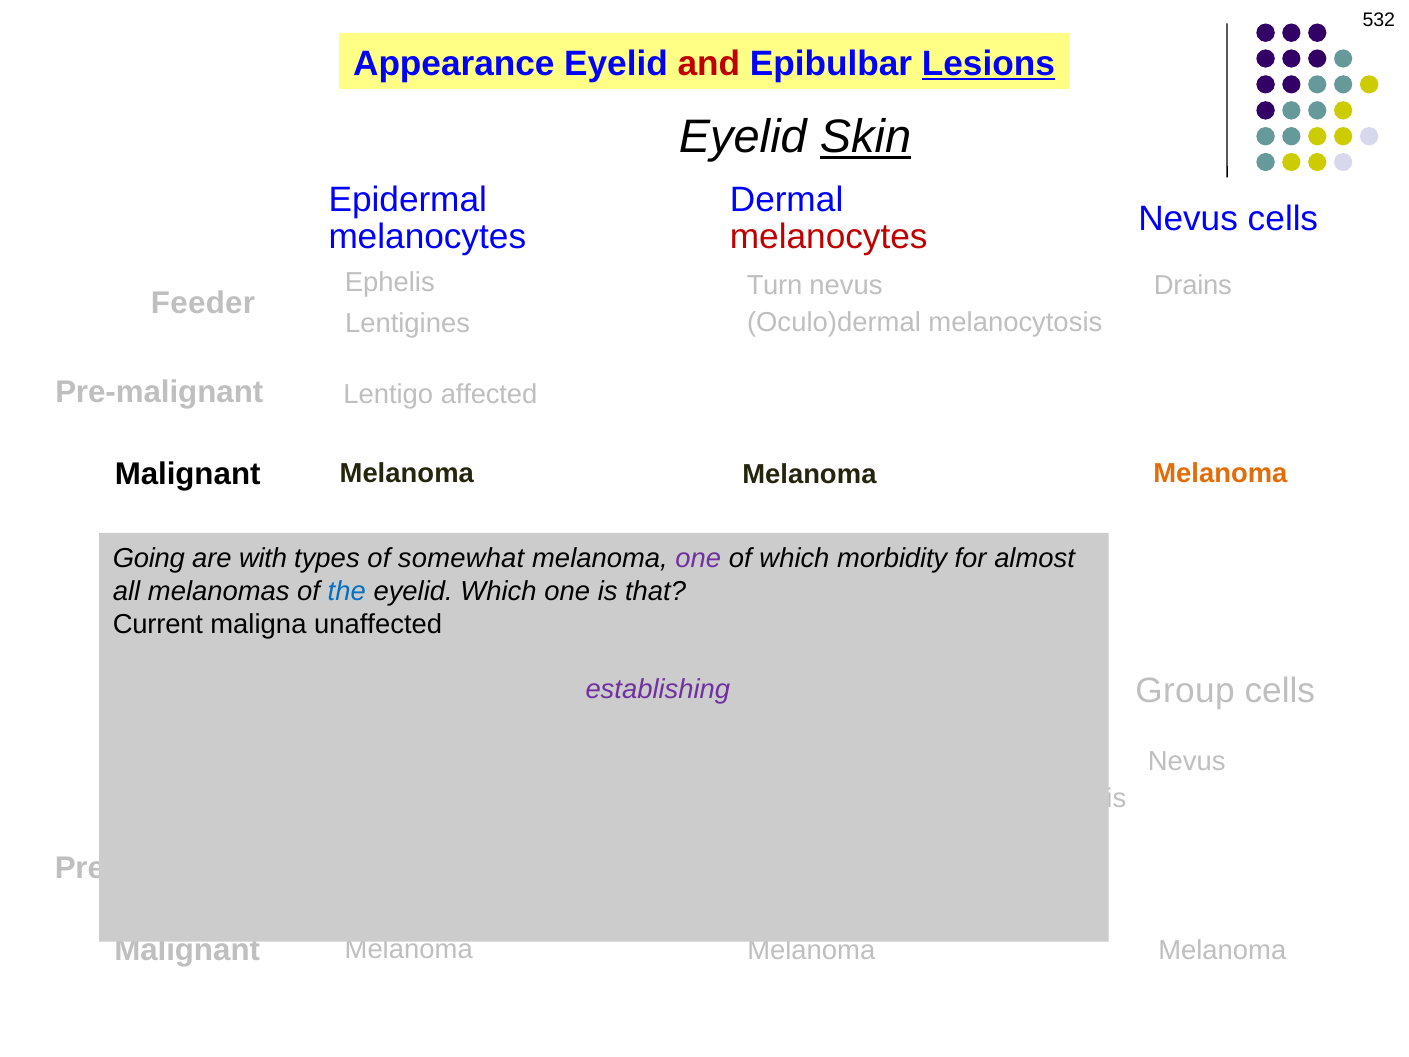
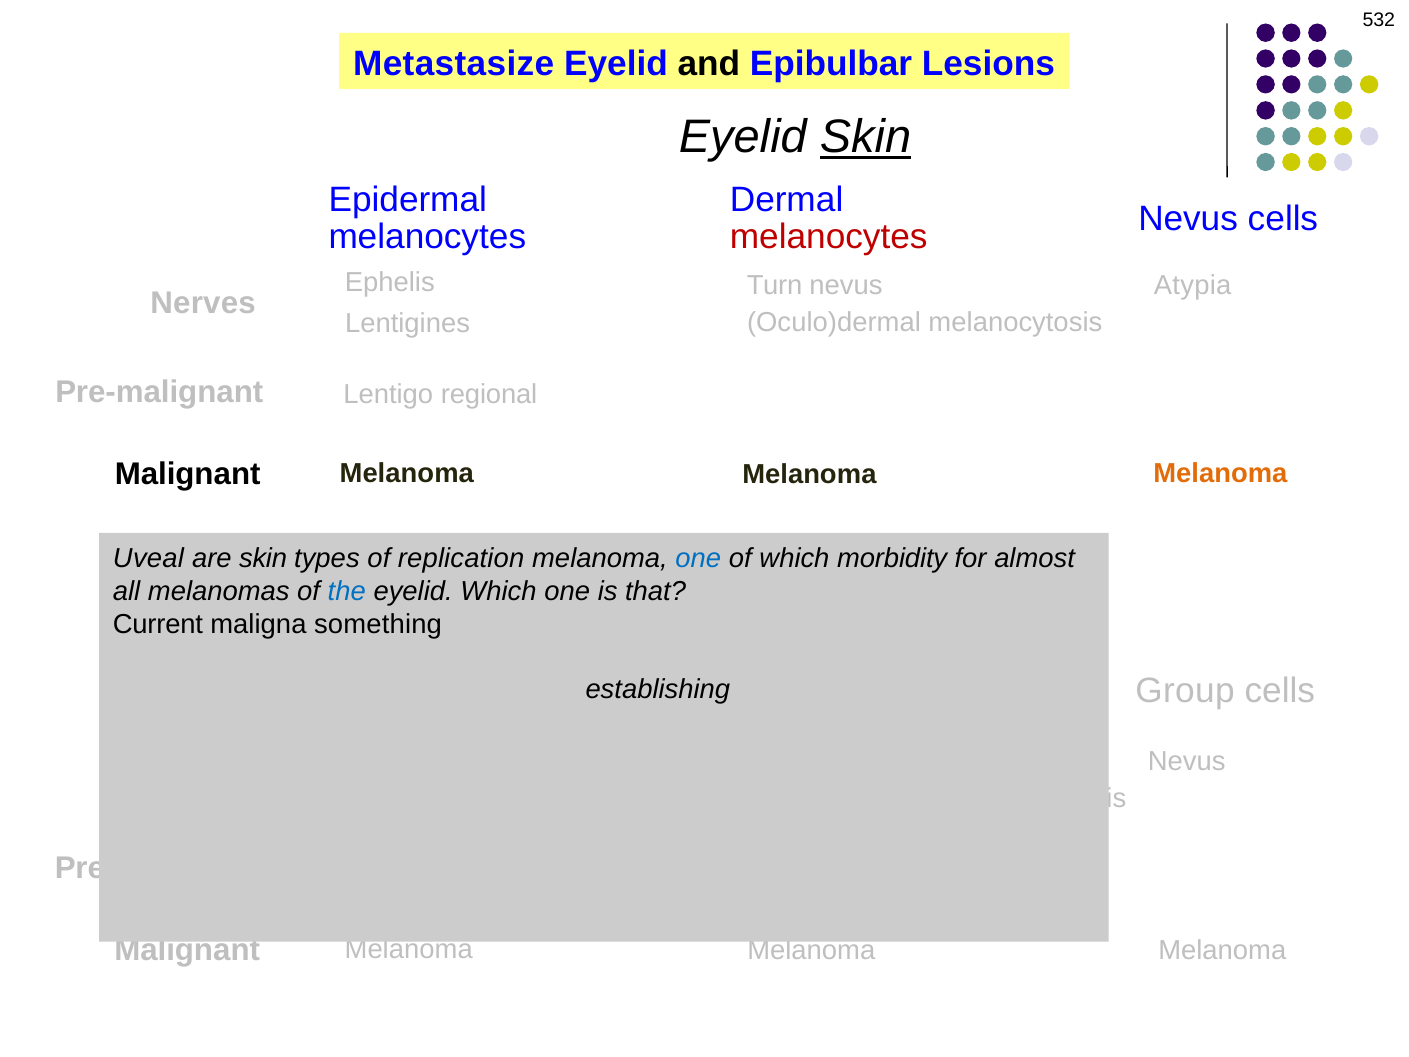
Appearance: Appearance -> Metastasize (454, 63)
and colour: red -> black (709, 63)
Lesions underline: present -> none (988, 63)
Drains: Drains -> Atypia (1193, 285)
Feeder: Feeder -> Nerves (203, 303)
affected: affected -> regional (489, 394)
Going: Going -> Uveal (149, 558)
are with: with -> skin (263, 558)
somewhat: somewhat -> replication (461, 558)
one colour: purple -> blue (698, 558)
unaffected: unaffected -> something (378, 624)
establishing colour: purple -> black (658, 690)
